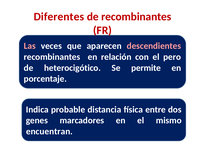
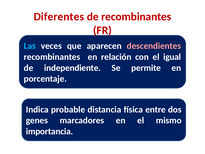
Las colour: pink -> light blue (30, 46)
pero: pero -> igual (172, 57)
heterocigótico: heterocigótico -> independiente (72, 68)
encuentran: encuentran -> importancia (49, 131)
